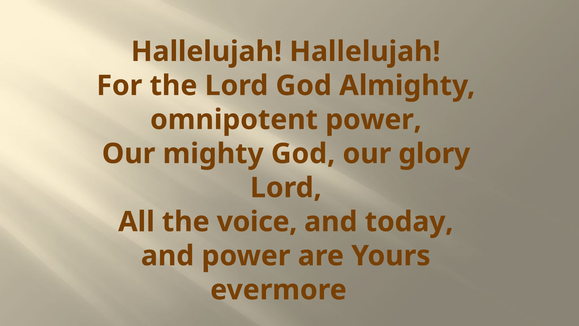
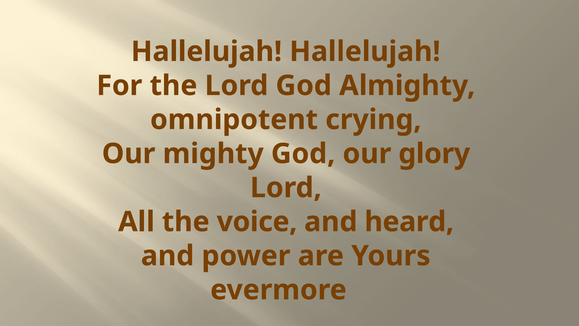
omnipotent power: power -> crying (373, 120)
today: today -> heard (409, 222)
